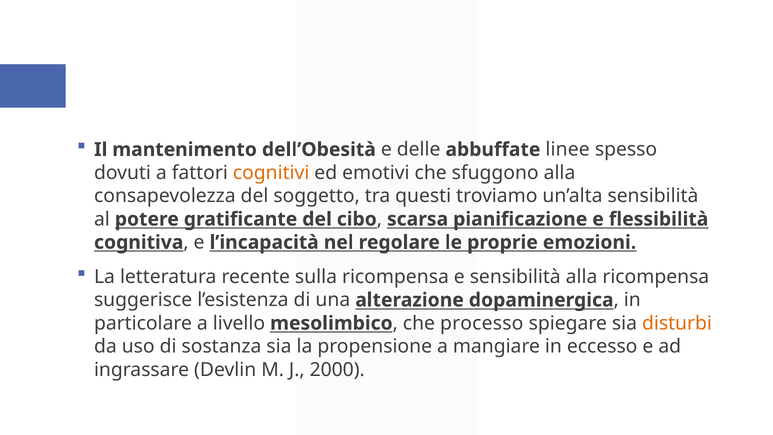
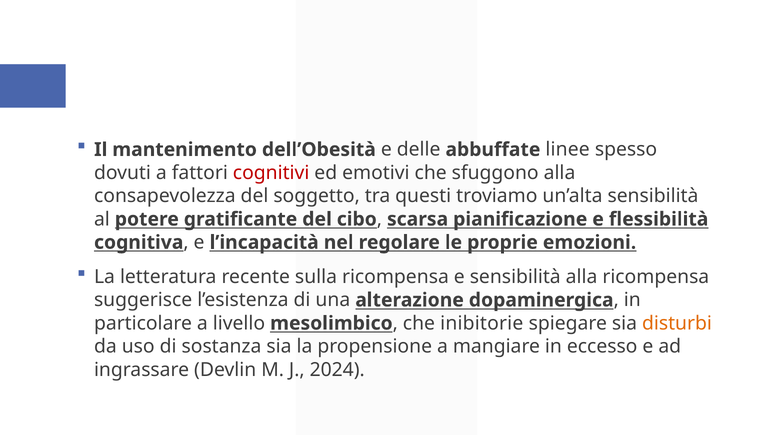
cognitivi colour: orange -> red (271, 173)
processo: processo -> inibitorie (482, 323)
2000: 2000 -> 2024 (337, 369)
